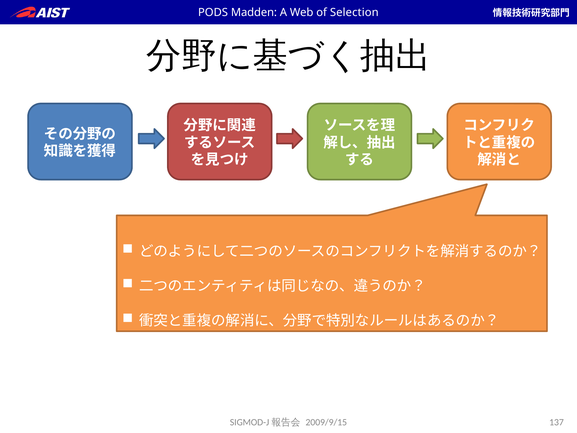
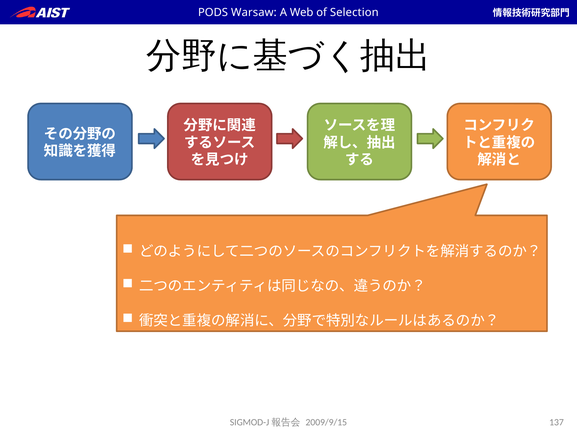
Madden: Madden -> Warsaw (254, 12)
